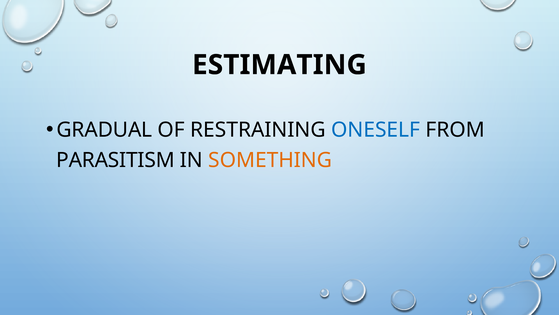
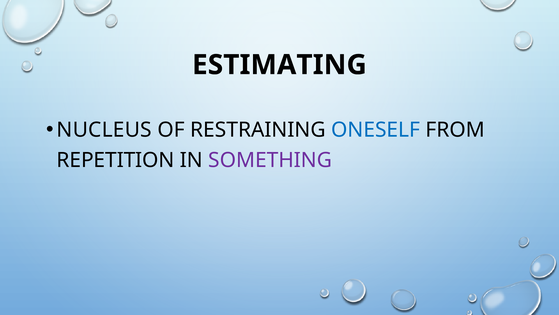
GRADUAL: GRADUAL -> NUCLEUS (104, 130)
PARASITISM: PARASITISM -> REPETITION (115, 160)
SOMETHING colour: orange -> purple (270, 160)
